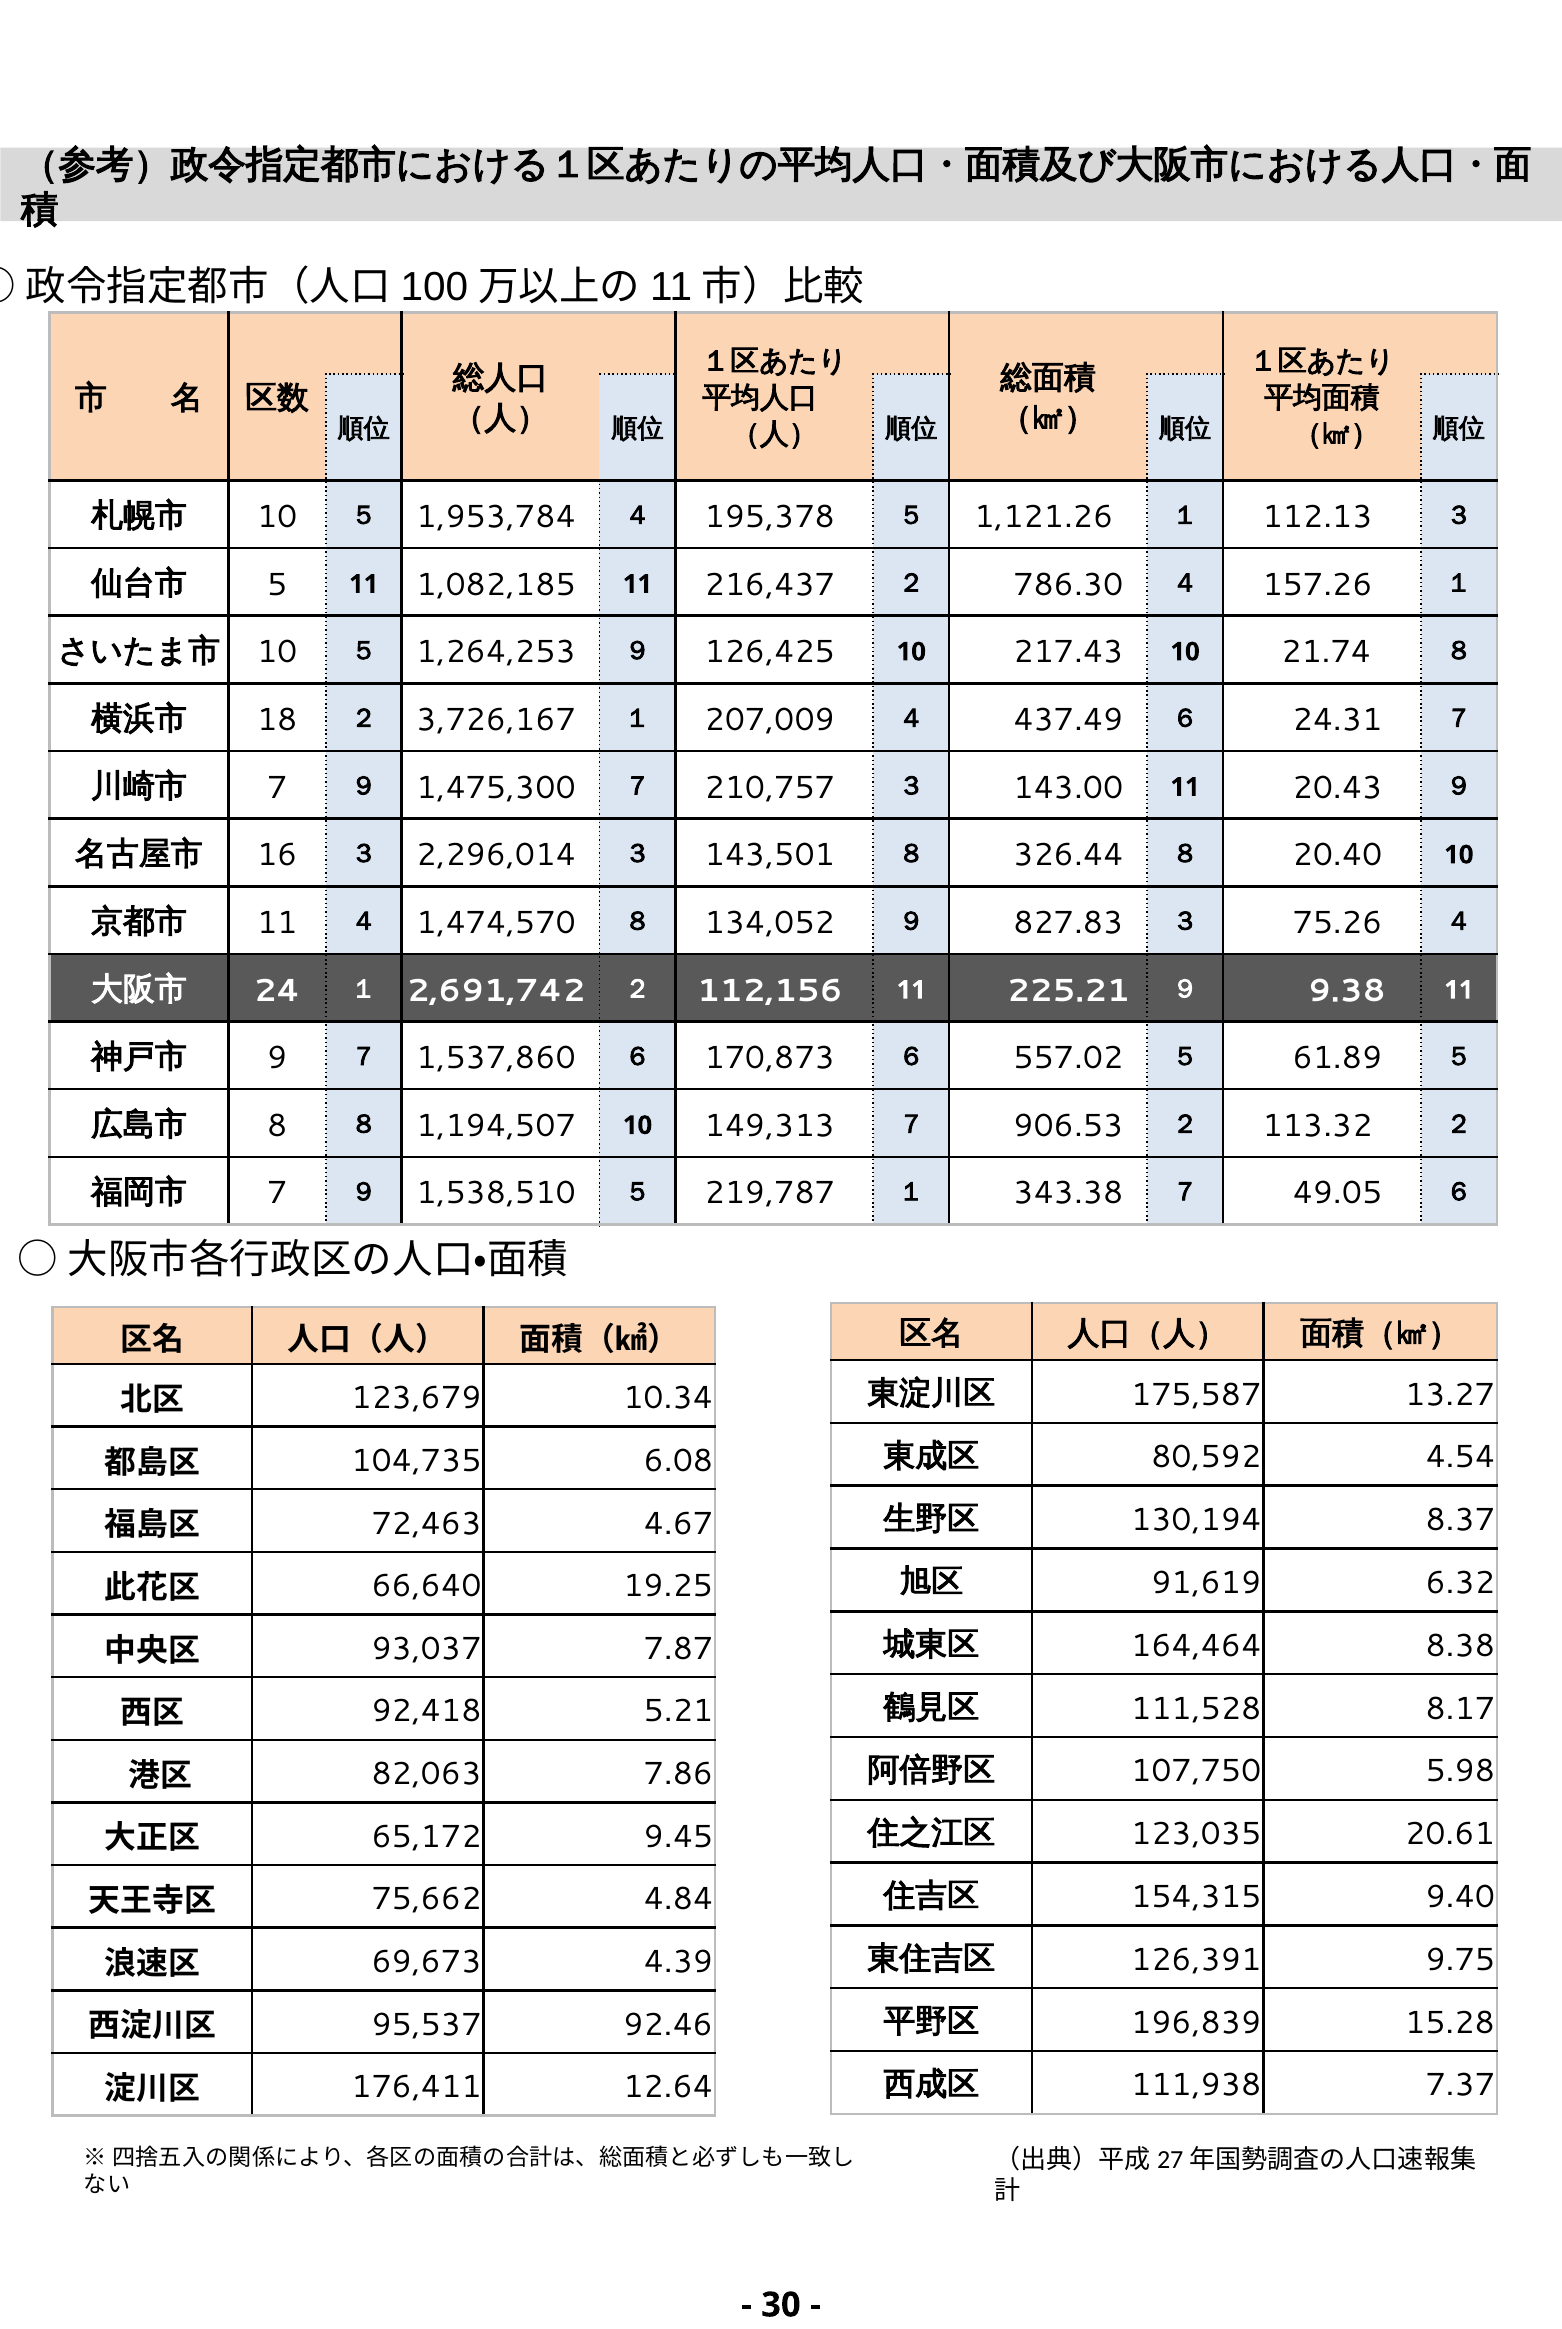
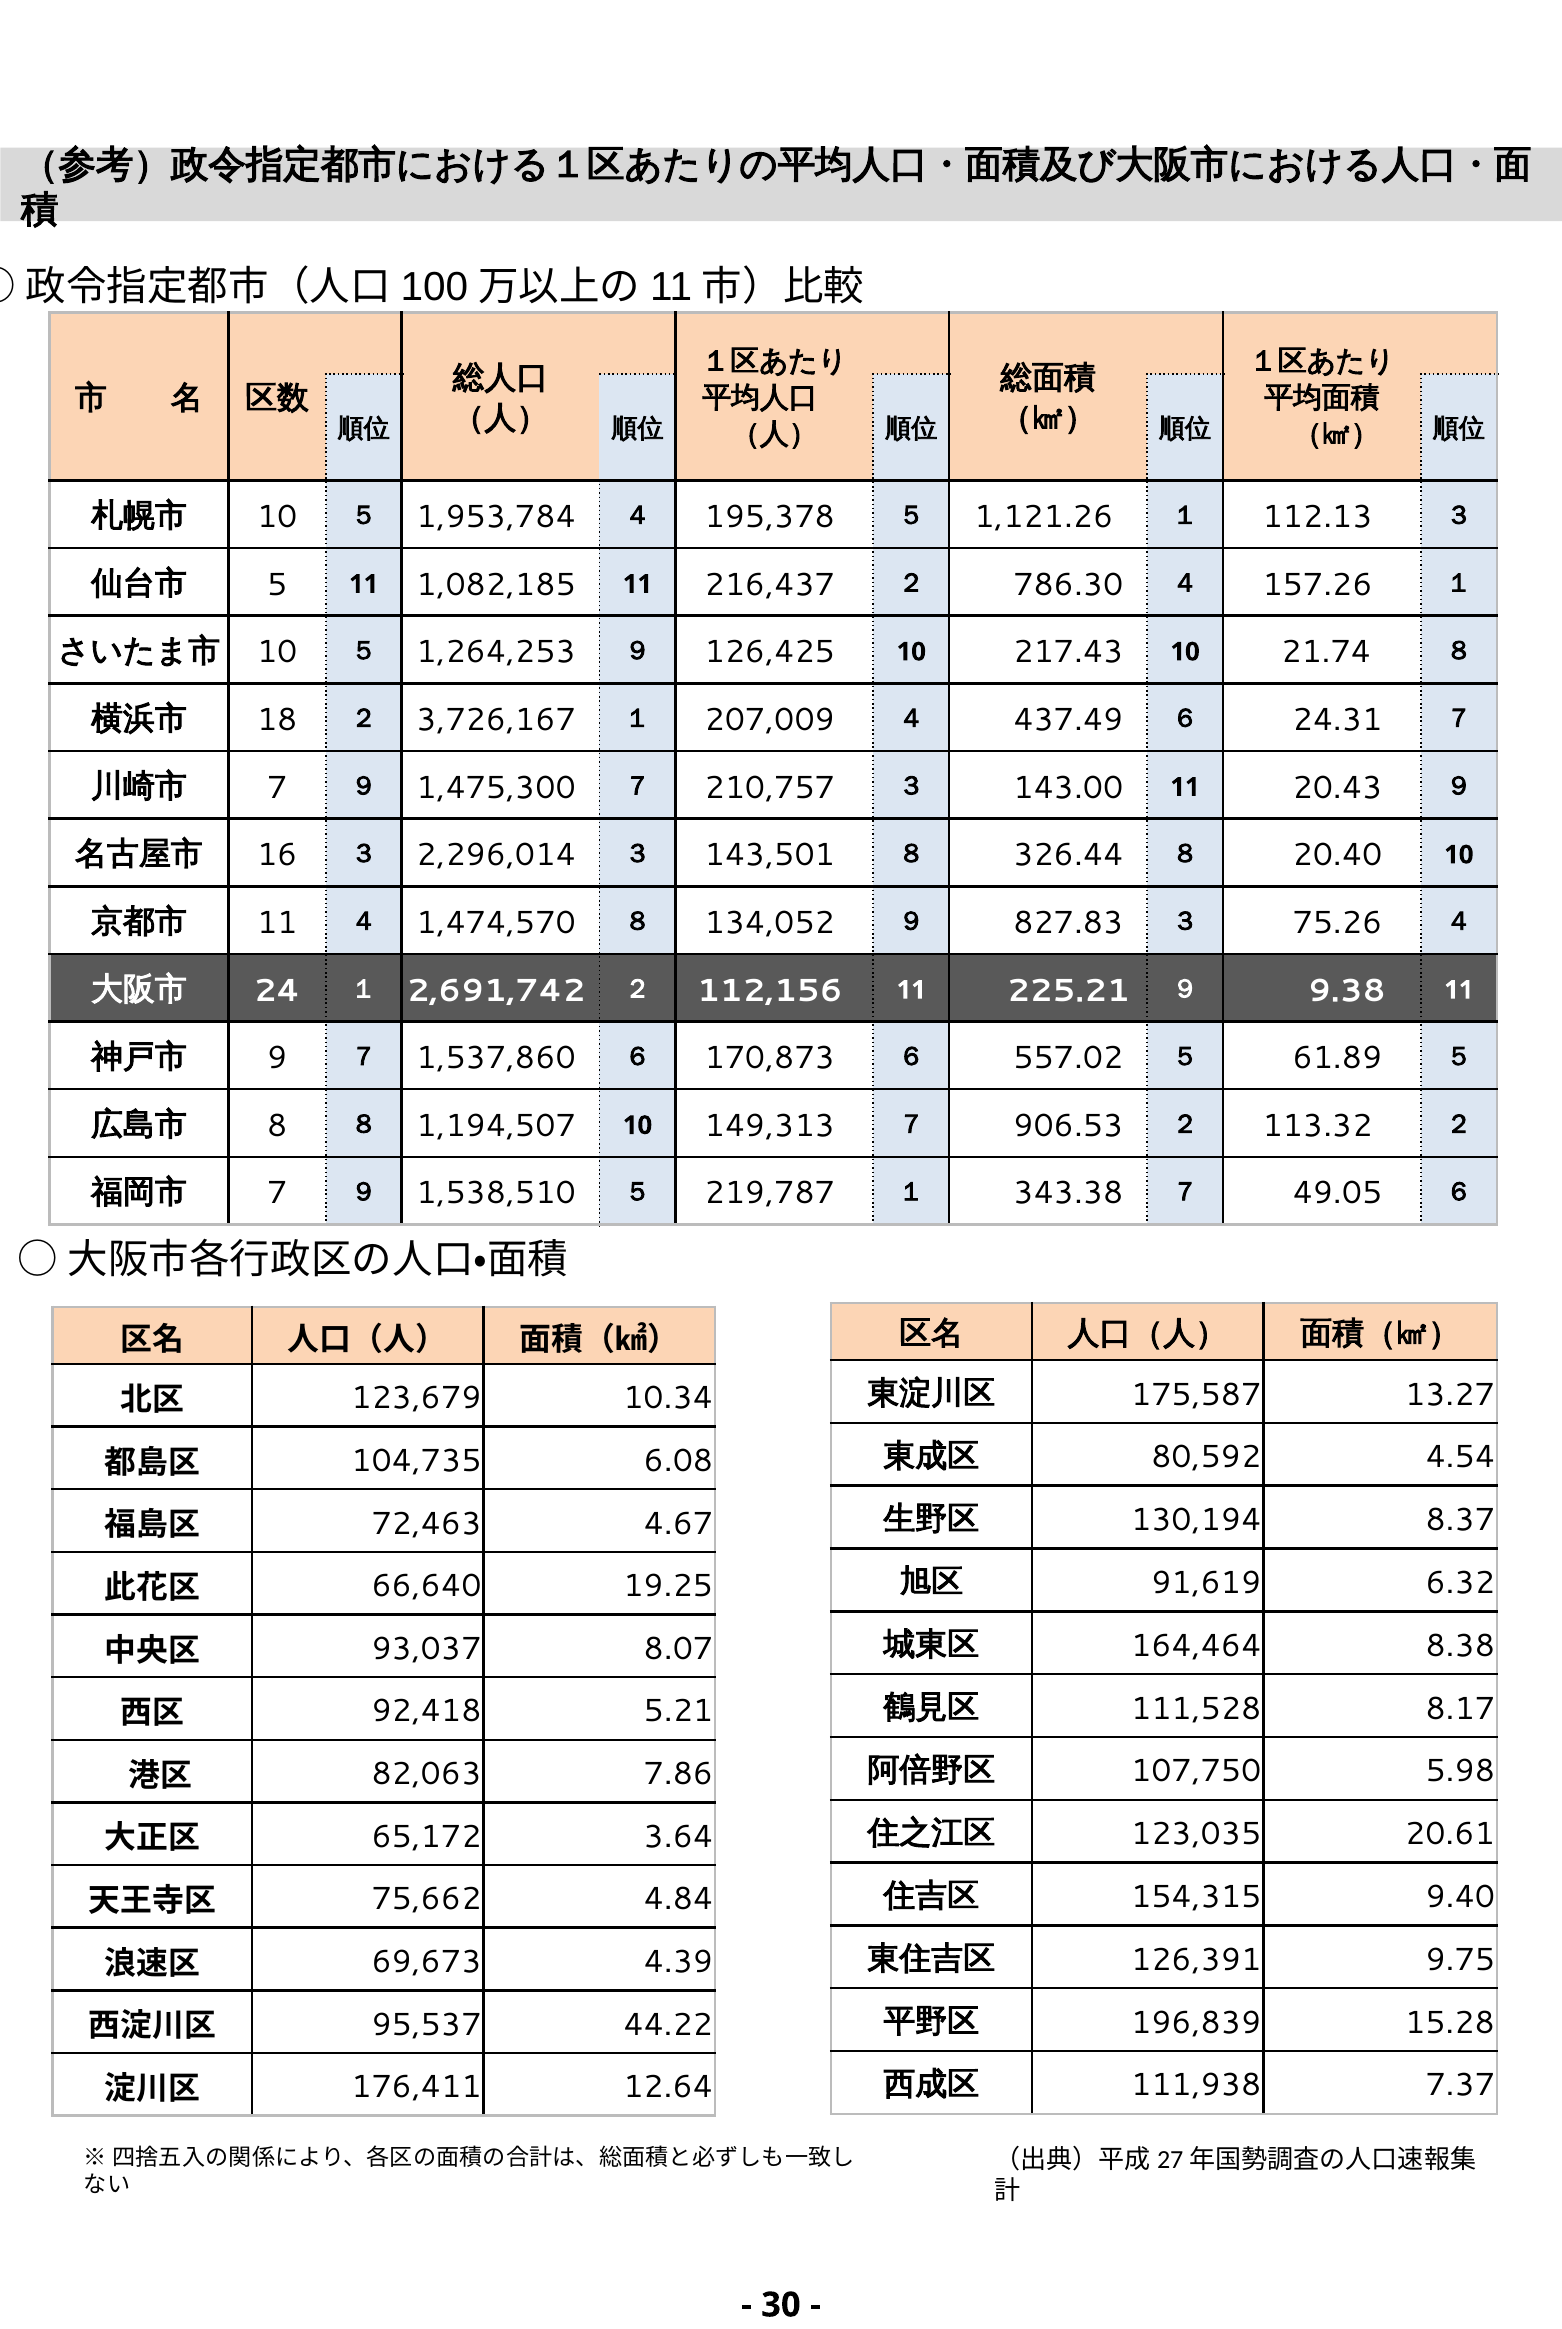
7.87: 7.87 -> 8.07 (678, 1649)
9.45: 9.45 -> 3.64 (678, 1837)
92.46: 92.46 -> 44.22 (668, 2025)
